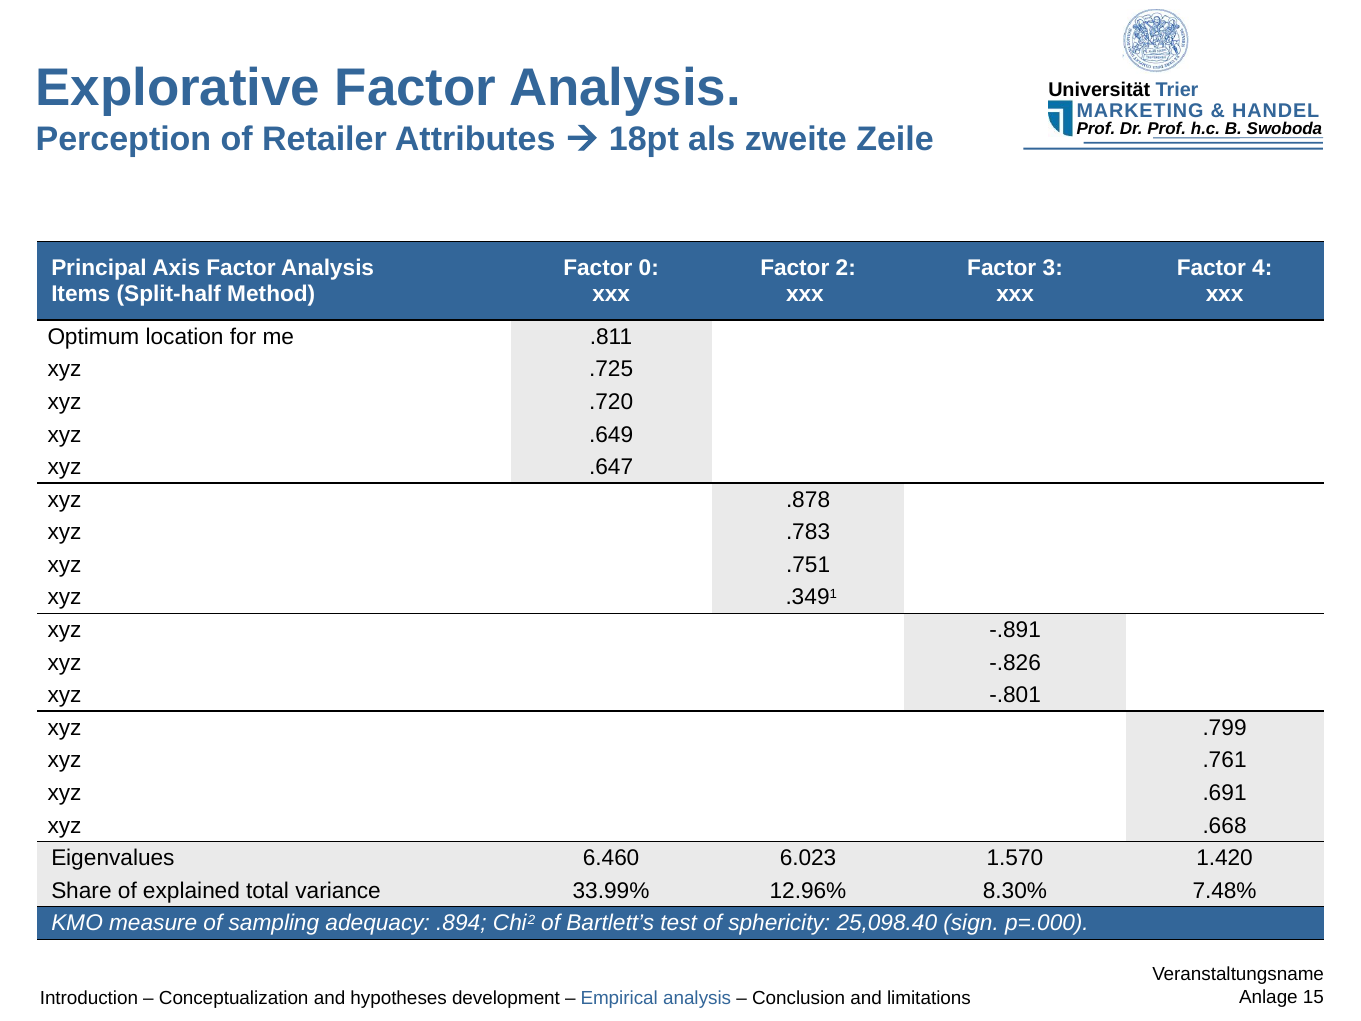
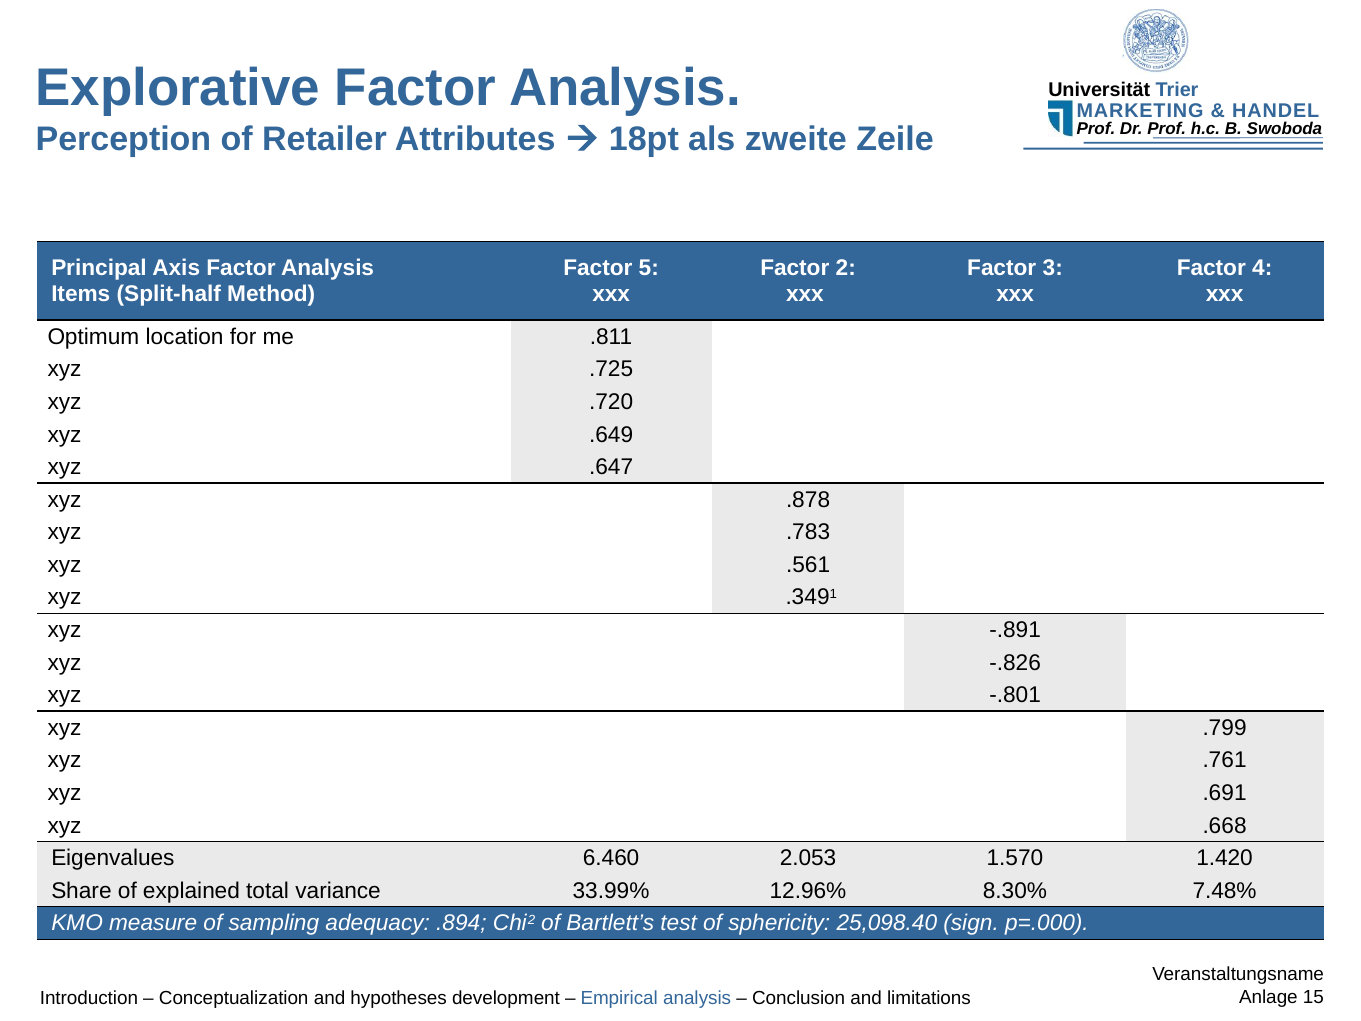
0: 0 -> 5 (649, 268)
.751: .751 -> .561 (808, 565)
6.023: 6.023 -> 2.053 (808, 858)
